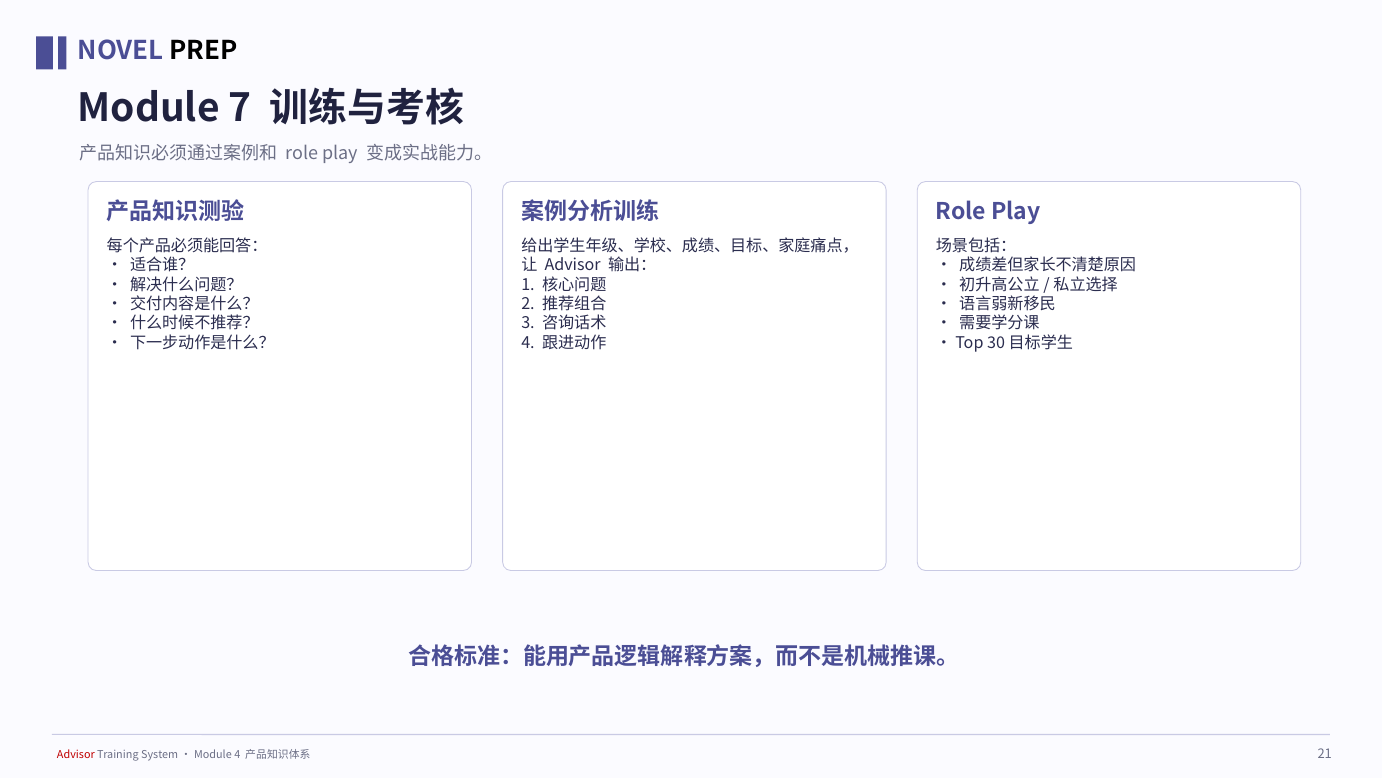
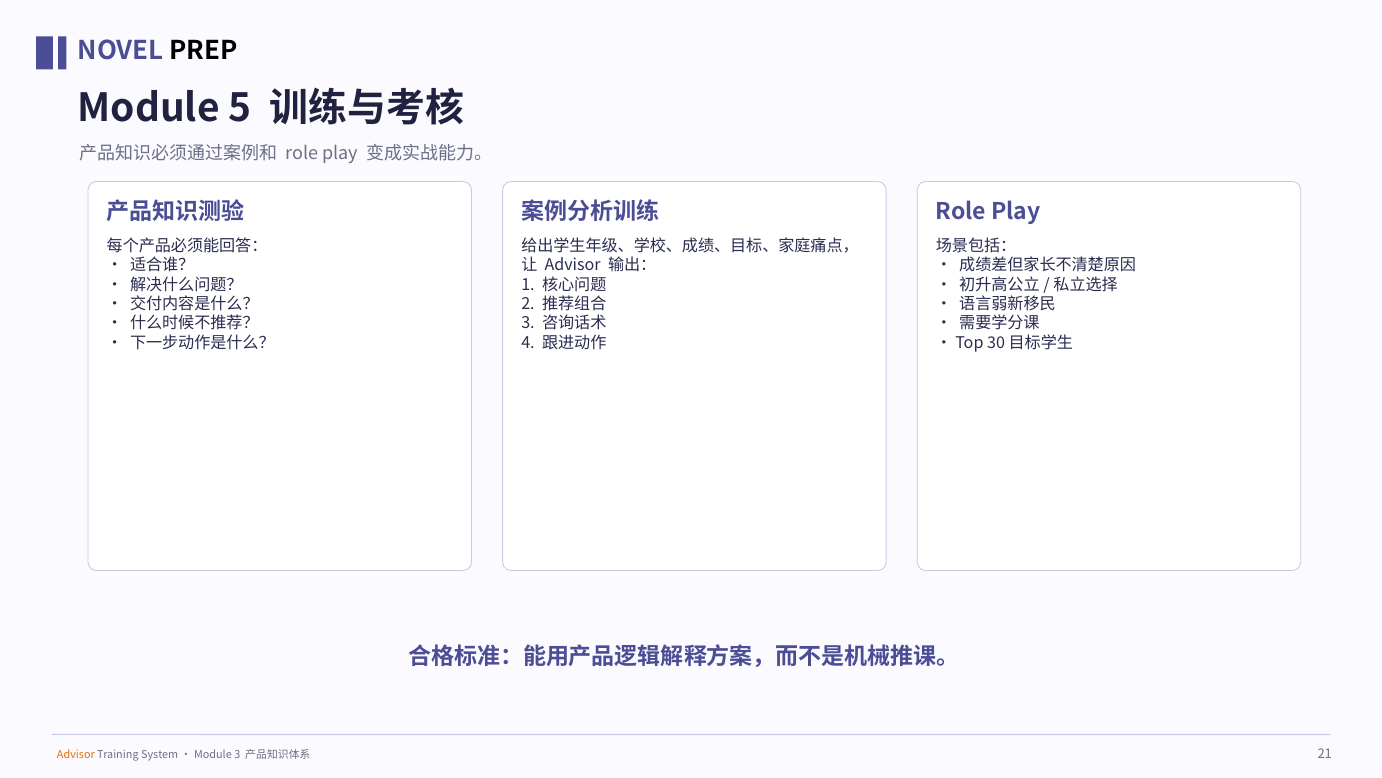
7: 7 -> 5 (240, 109)
Advisor colour: red -> orange (76, 754)
Module 4: 4 -> 3 (237, 754)
